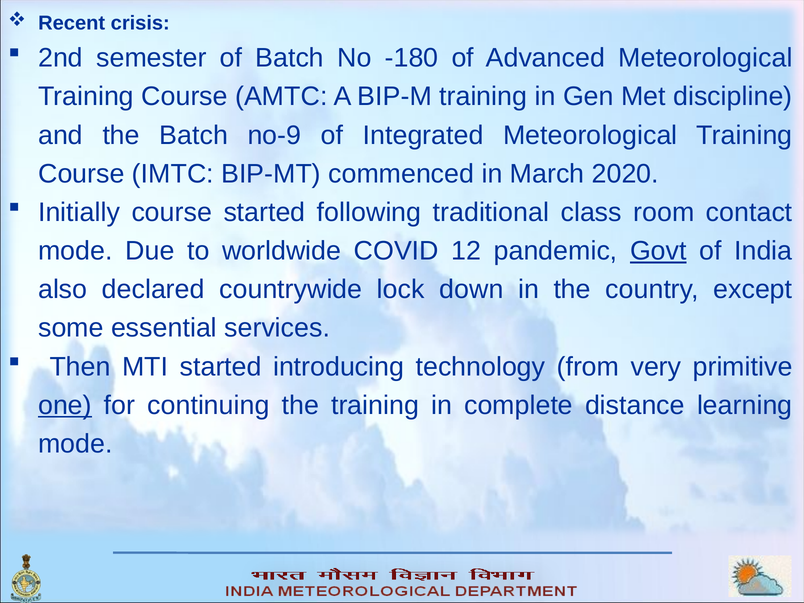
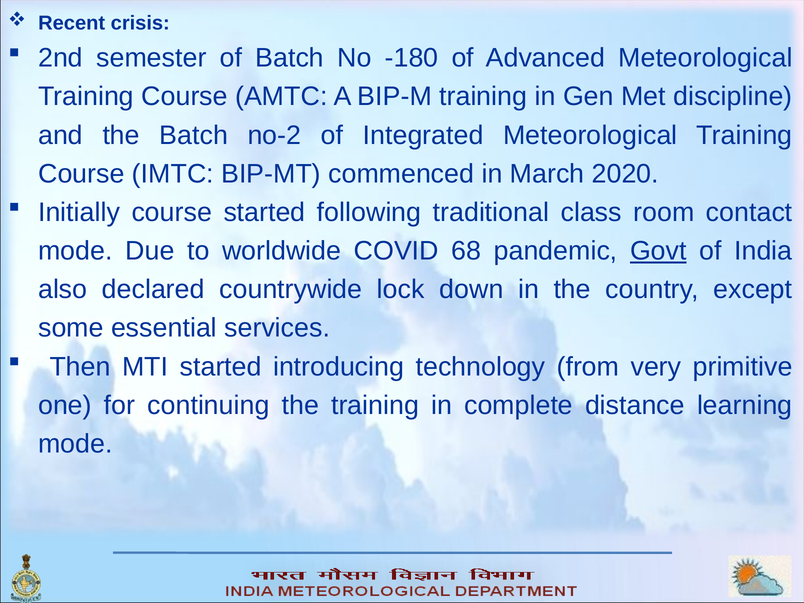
no-9: no-9 -> no-2 (274, 135)
12: 12 -> 68 (466, 251)
one underline: present -> none (65, 405)
